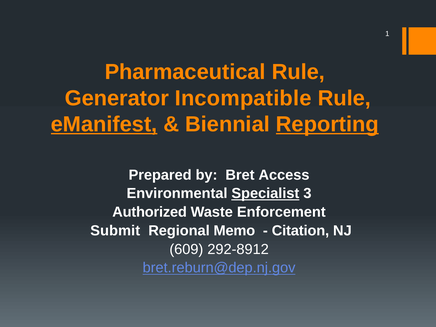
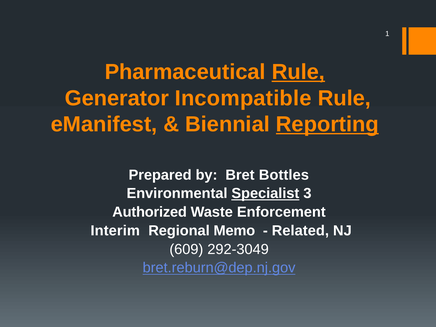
Rule underline: none -> present (298, 72)
eManifest underline: present -> none (104, 124)
Access: Access -> Bottles (284, 175)
Submit: Submit -> Interim (115, 231)
Citation: Citation -> Related (300, 231)
292-8912: 292-8912 -> 292-3049 (238, 249)
